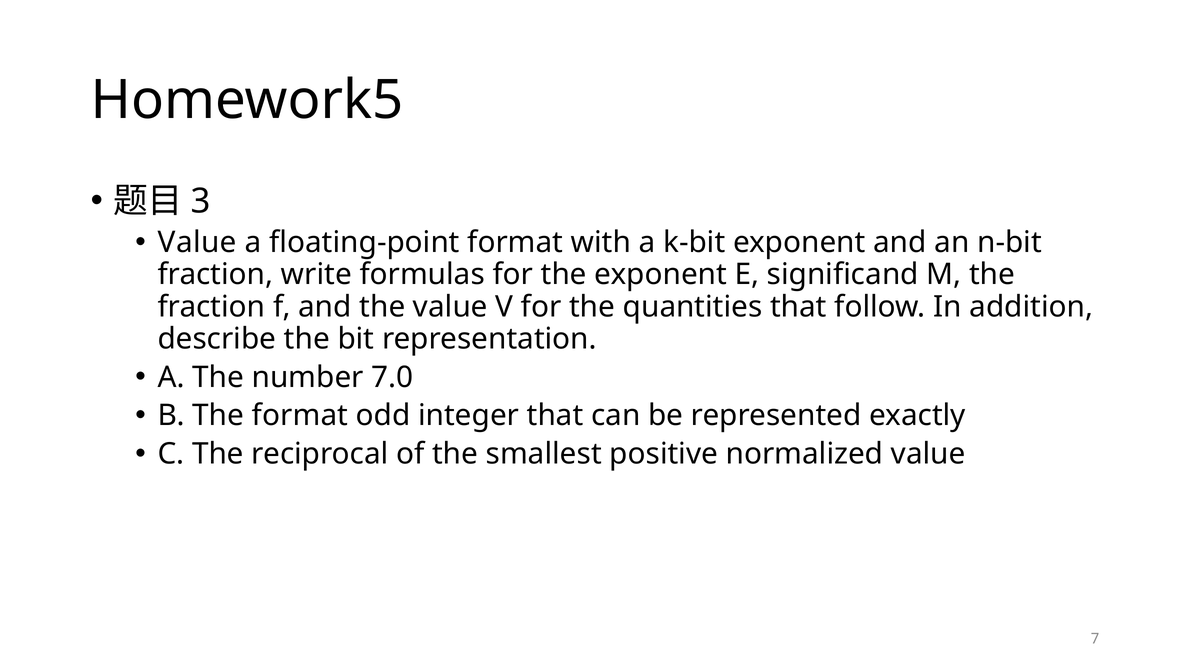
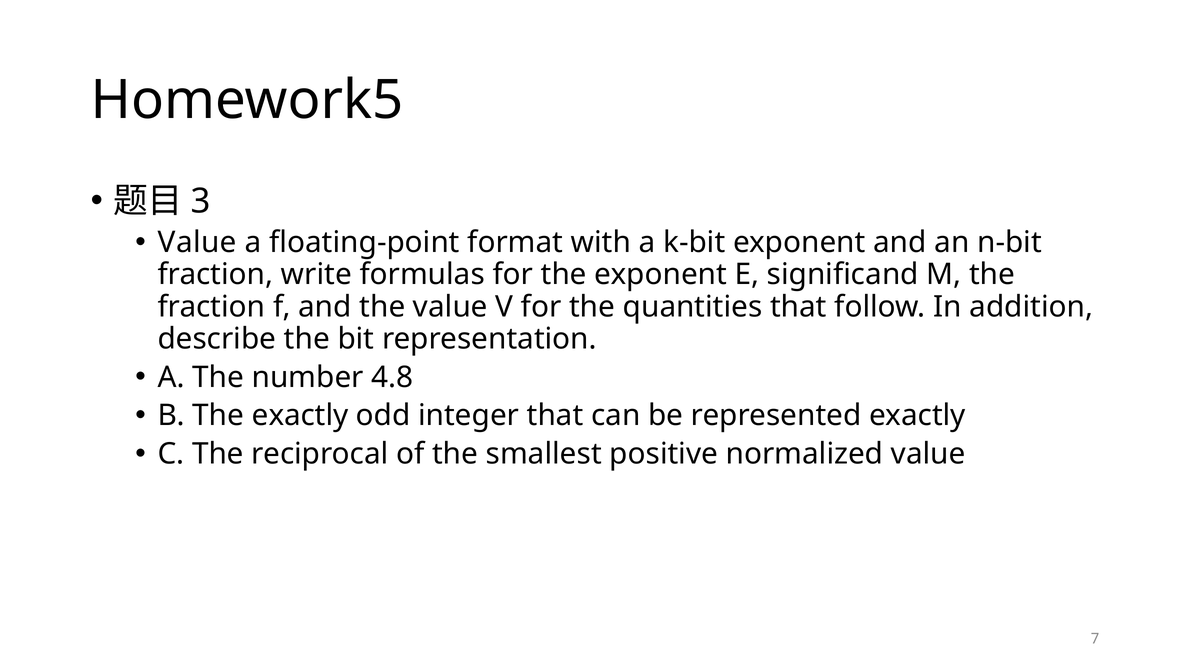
7.0: 7.0 -> 4.8 (392, 377)
The format: format -> exactly (300, 415)
